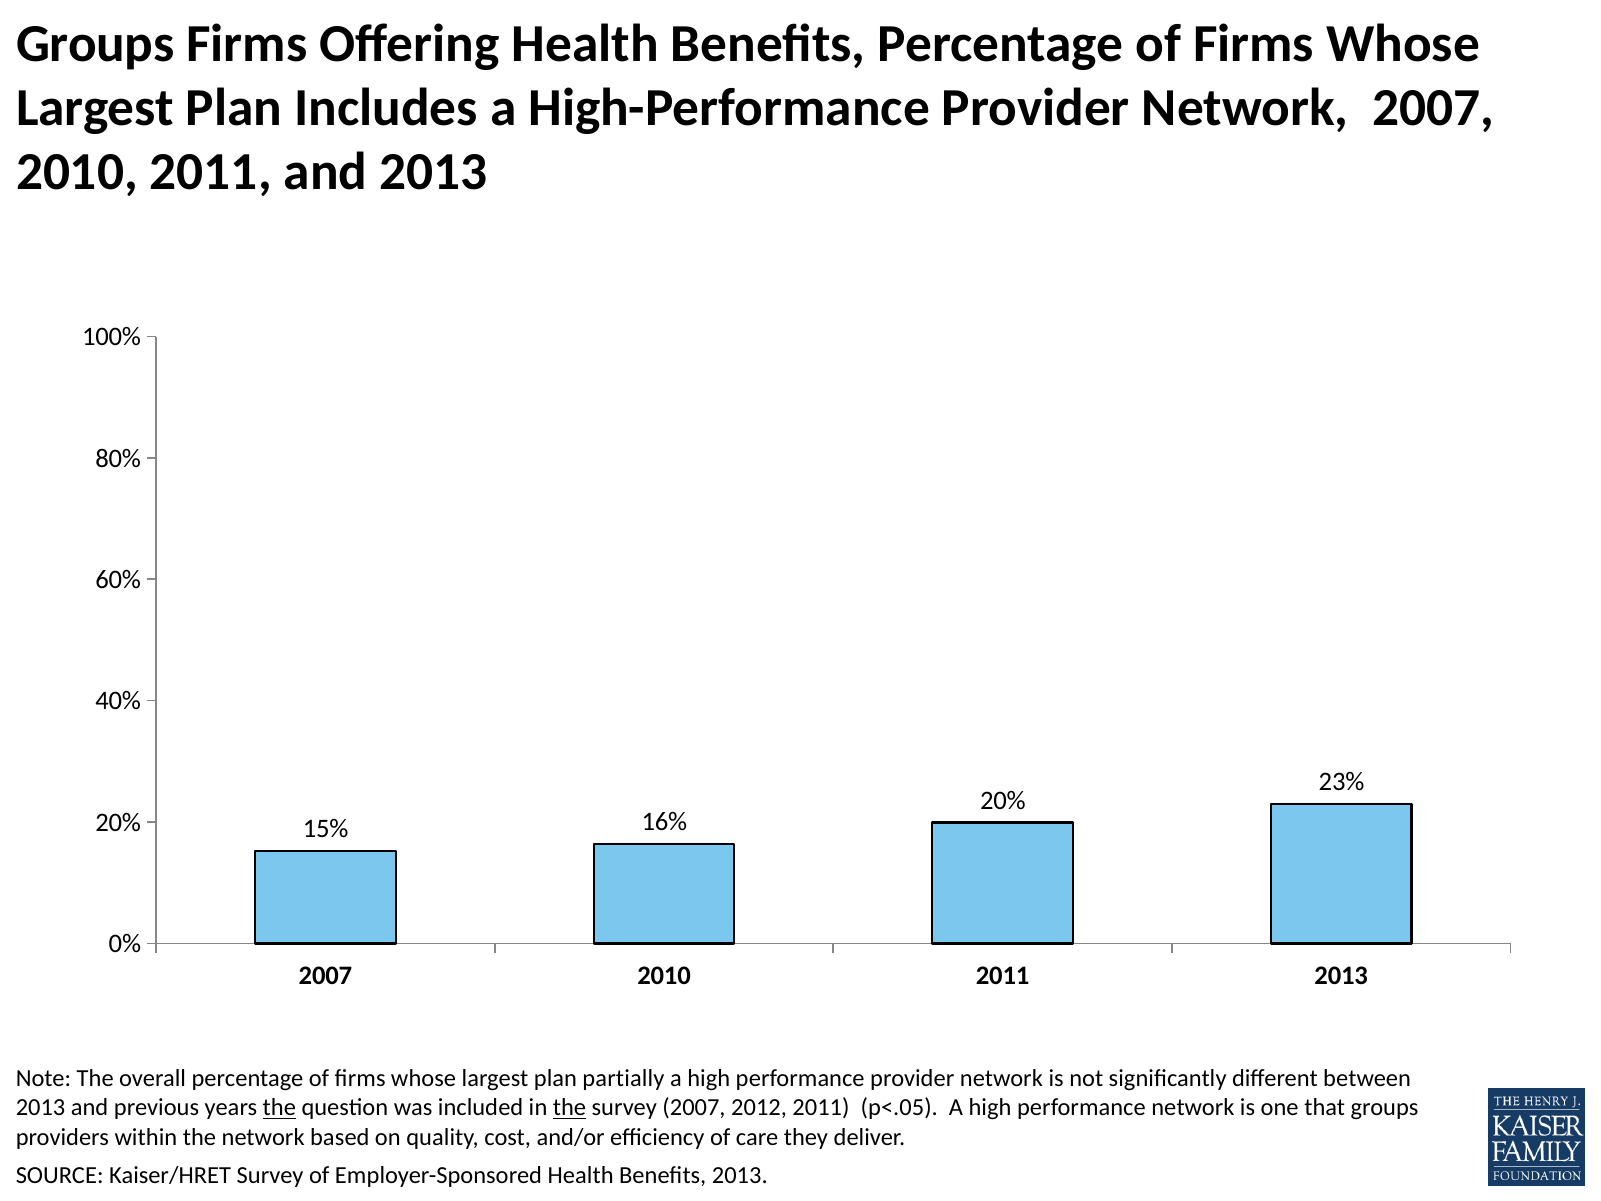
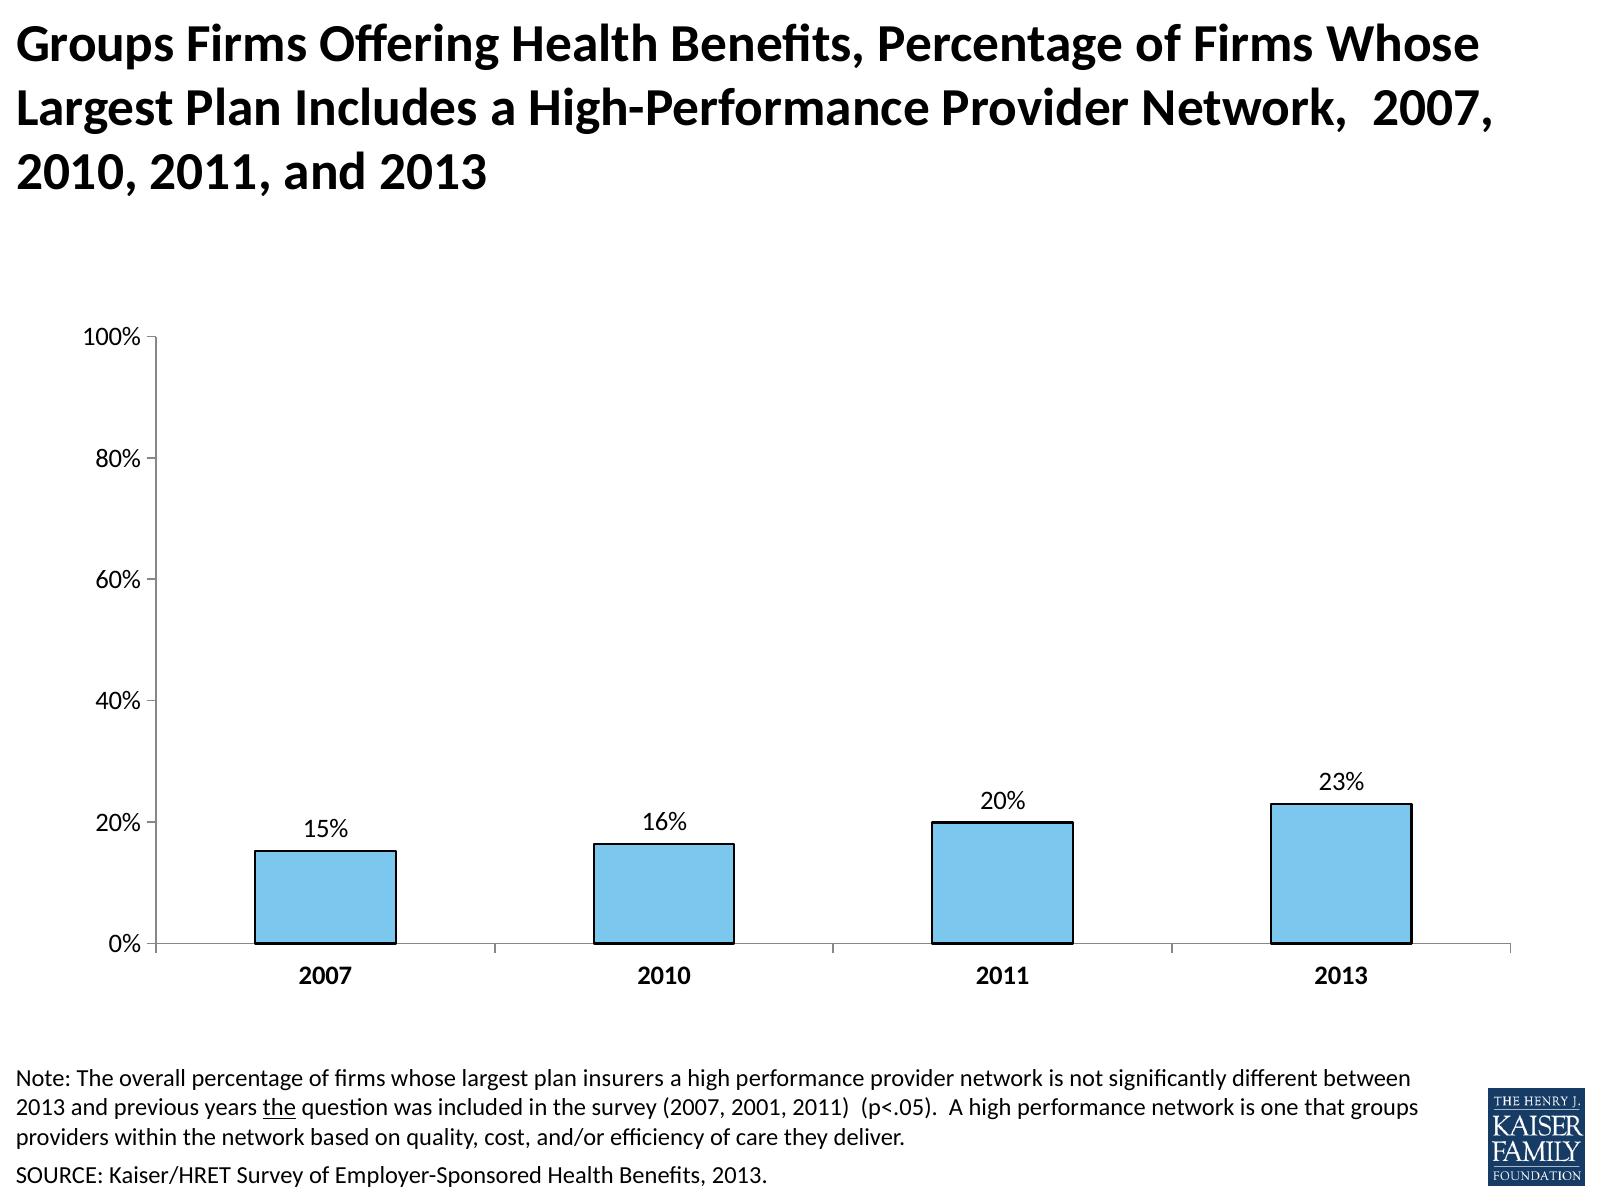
partially: partially -> insurers (623, 1078)
the underline: present -> none (569, 1108)
2012: 2012 -> 2001 (759, 1108)
